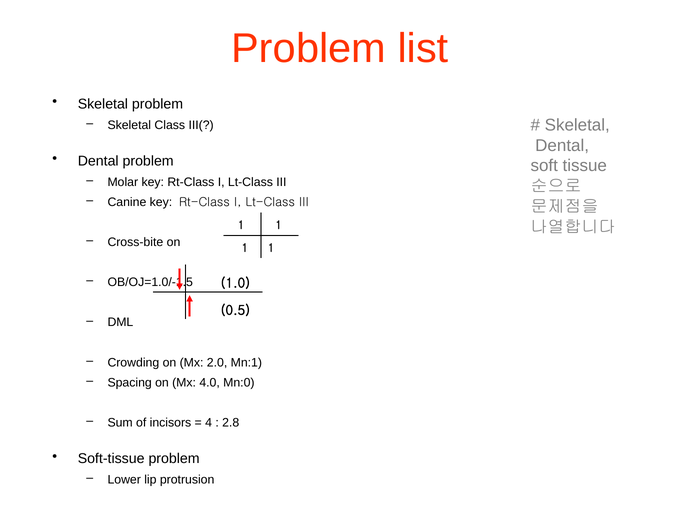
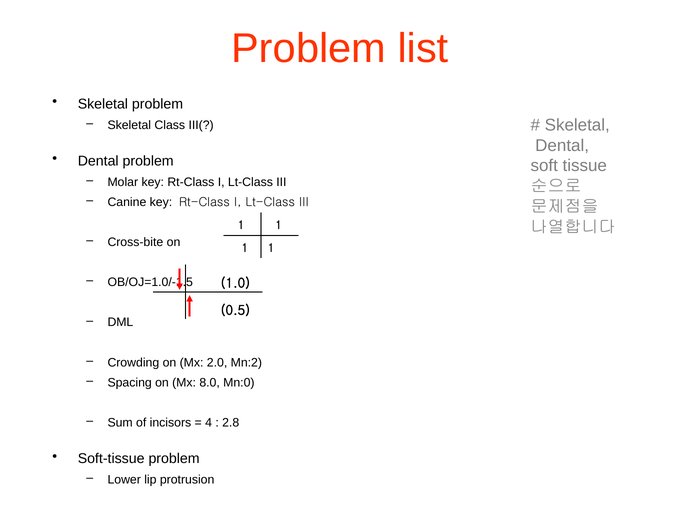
Mn:1: Mn:1 -> Mn:2 (246, 363)
4.0: 4.0 -> 8.0 (210, 383)
